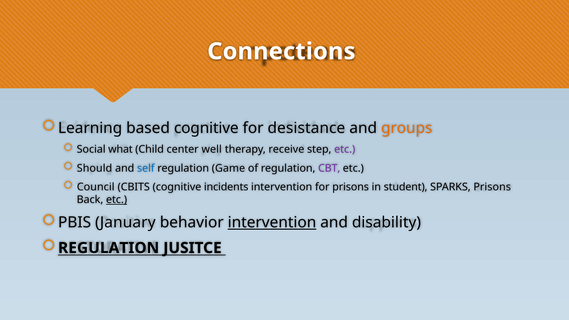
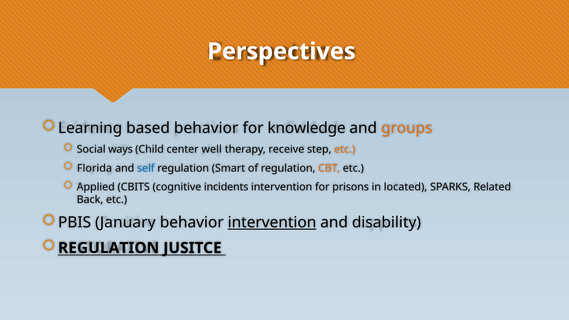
Connections: Connections -> Perspectives (281, 51)
based cognitive: cognitive -> behavior (206, 128)
desistance: desistance -> knowledge (307, 128)
what: what -> ways (120, 149)
etc colour: purple -> orange (345, 149)
Should: Should -> Florida (94, 168)
Game: Game -> Smart (228, 168)
CBT colour: purple -> orange (329, 168)
Council: Council -> Applied (96, 187)
student: student -> located (406, 187)
SPARKS Prisons: Prisons -> Related (492, 187)
etc underline: present -> none (117, 200)
